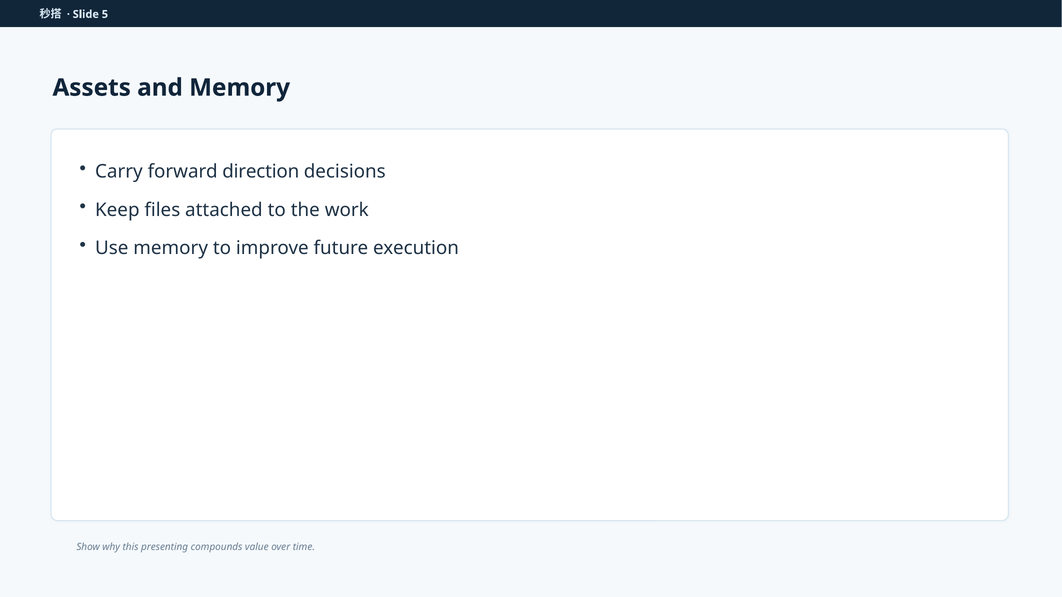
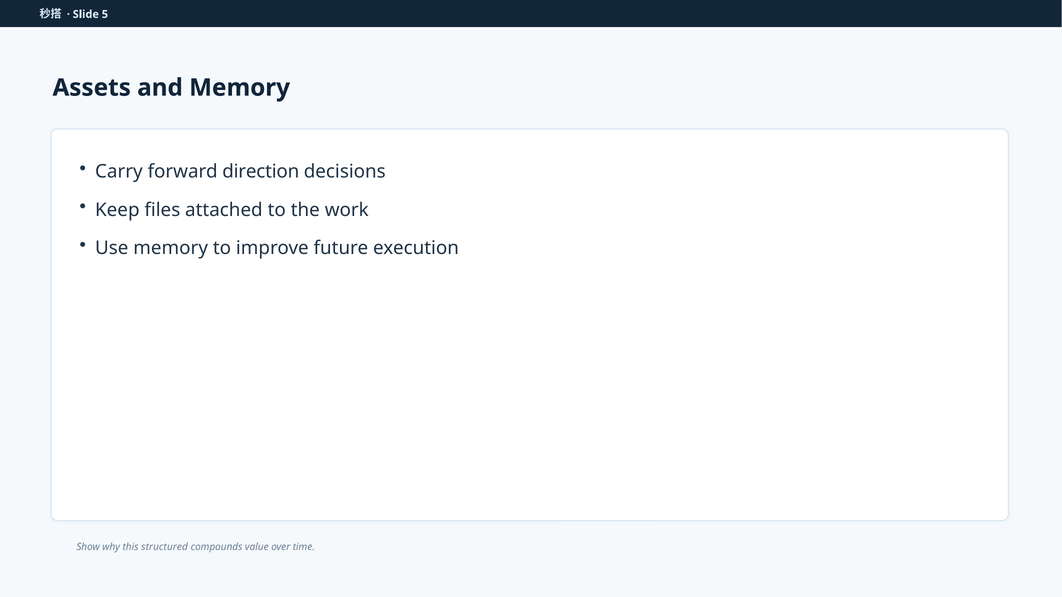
presenting: presenting -> structured (165, 547)
